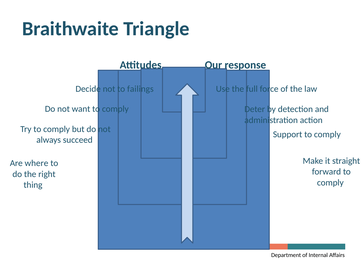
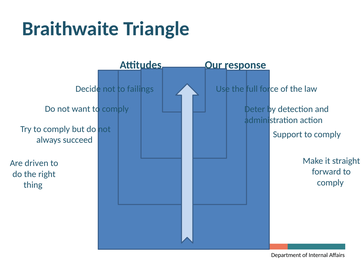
where: where -> driven (36, 164)
